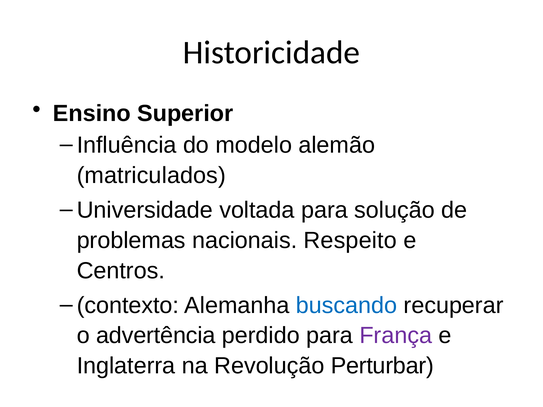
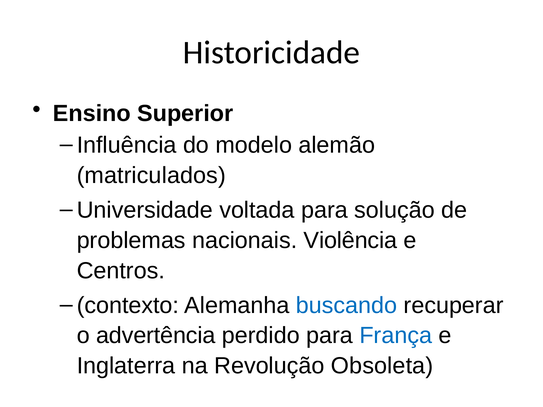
Respeito: Respeito -> Violência (350, 241)
França colour: purple -> blue (396, 336)
Perturbar: Perturbar -> Obsoleta (382, 366)
